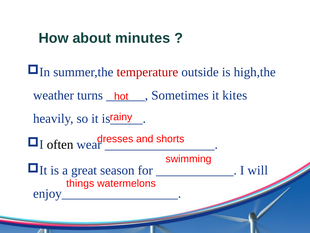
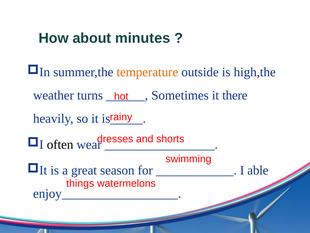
temperature colour: red -> orange (147, 72)
kites: kites -> there (235, 95)
will: will -> able (258, 170)
